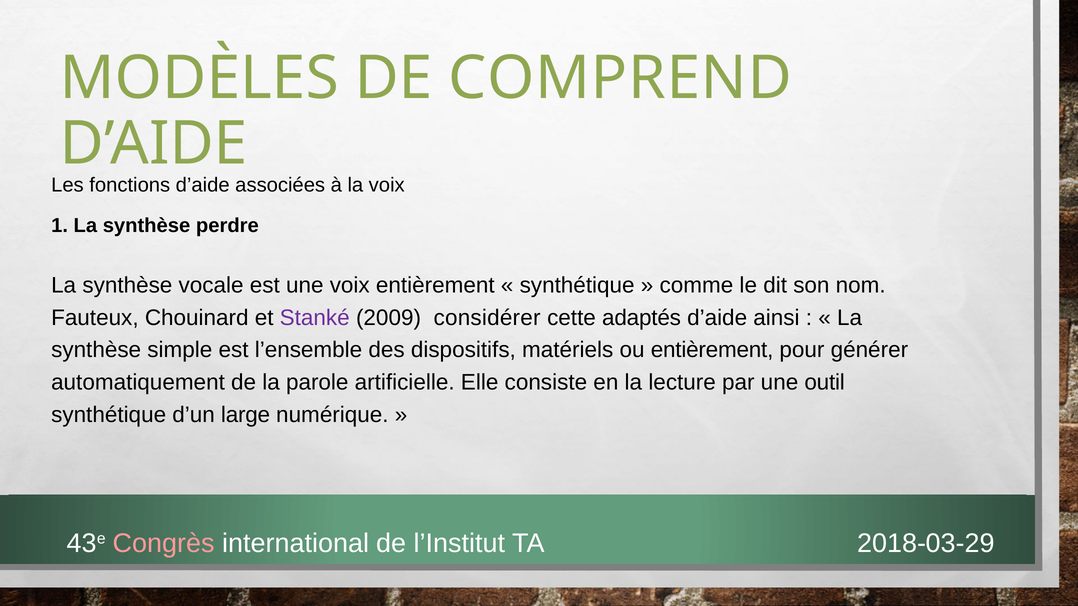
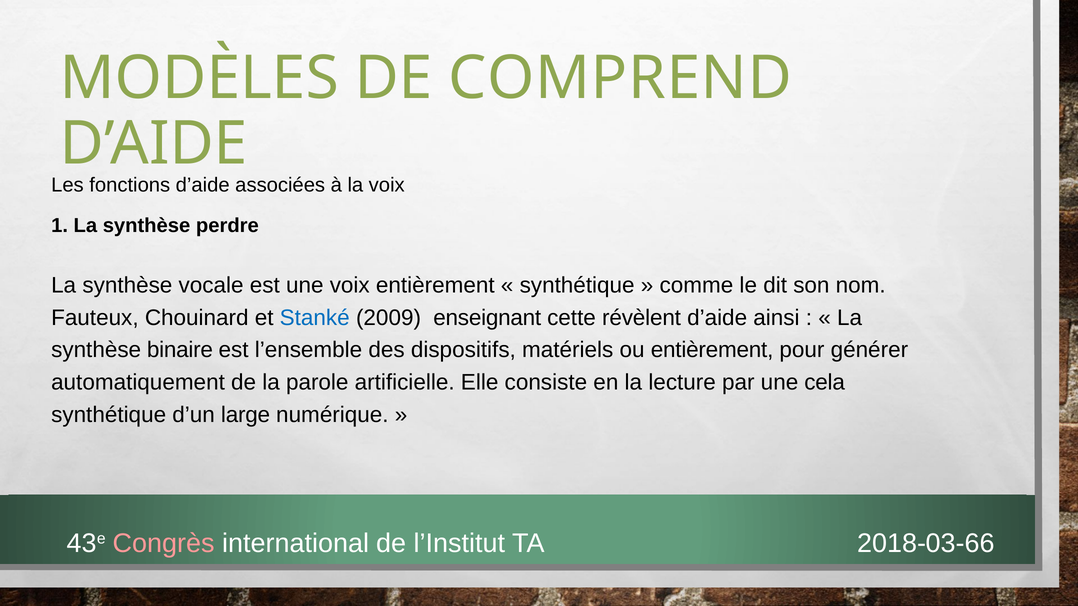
Stanké colour: purple -> blue (315, 318)
considérer: considérer -> enseignant (487, 318)
adaptés: adaptés -> révèlent (642, 318)
simple: simple -> binaire (180, 350)
outil: outil -> cela (825, 383)
2018-03-29: 2018-03-29 -> 2018-03-66 (926, 543)
